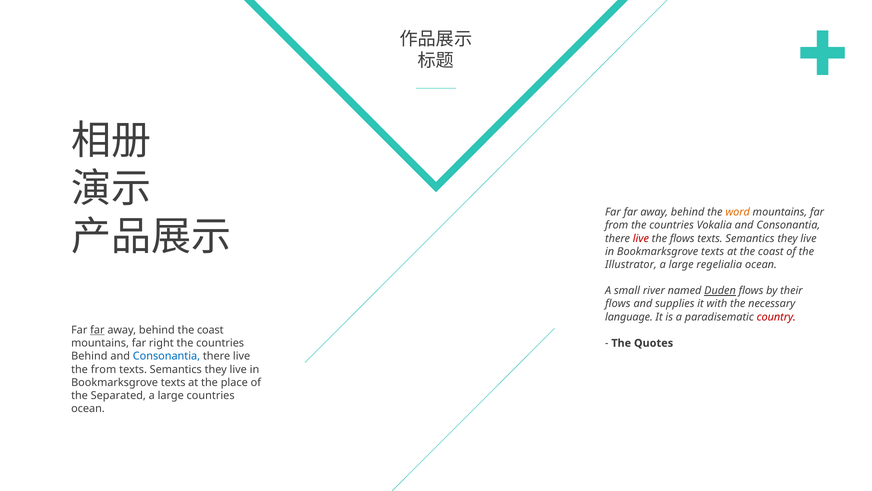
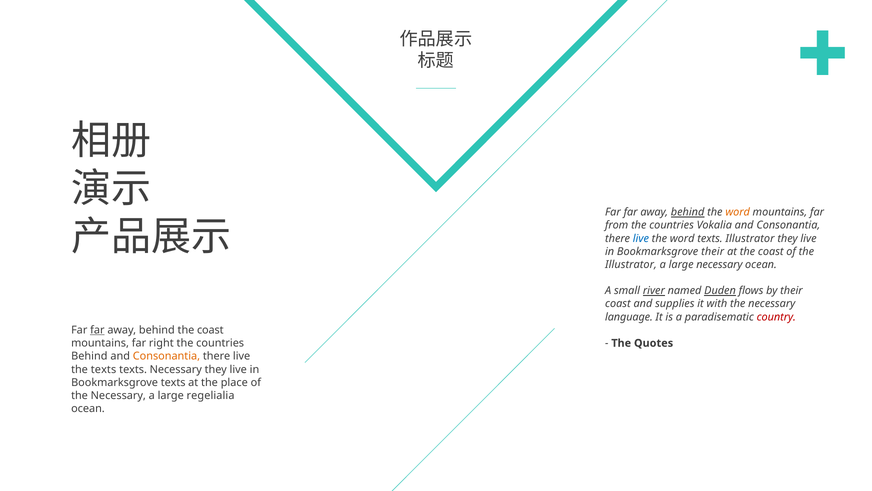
behind underline: none -> present (688, 212)
live colour: red -> blue (641, 238)
flows: flows -> word (682, 238)
Semantics: Semantics -> Illustrator (750, 238)
texts: texts -> their (713, 251)
large regelialia: regelialia -> necessary (719, 264)
river underline: none -> present (654, 290)
flows: flows -> coast (618, 304)
Consonantia colour: blue -> orange (166, 356)
the from: from -> texts (104, 369)
Semantics: Semantics -> Necessary (176, 369)
Separated: Separated -> Necessary (118, 395)
large countries: countries -> regelialia (211, 395)
